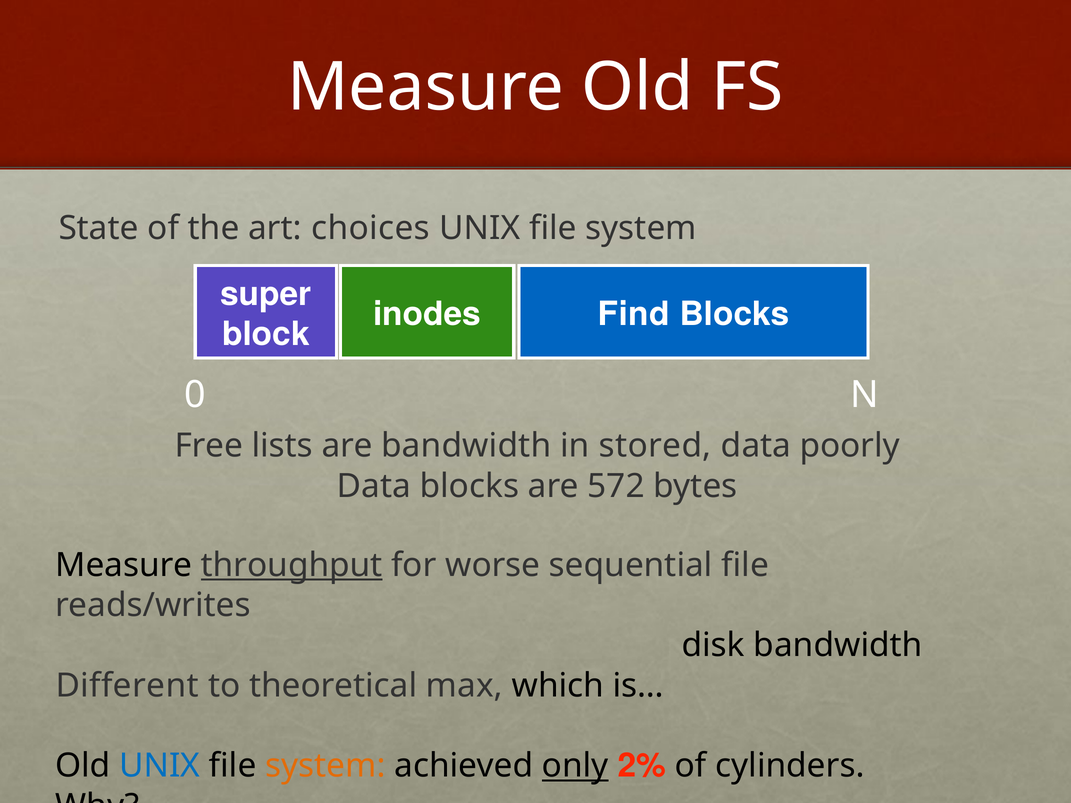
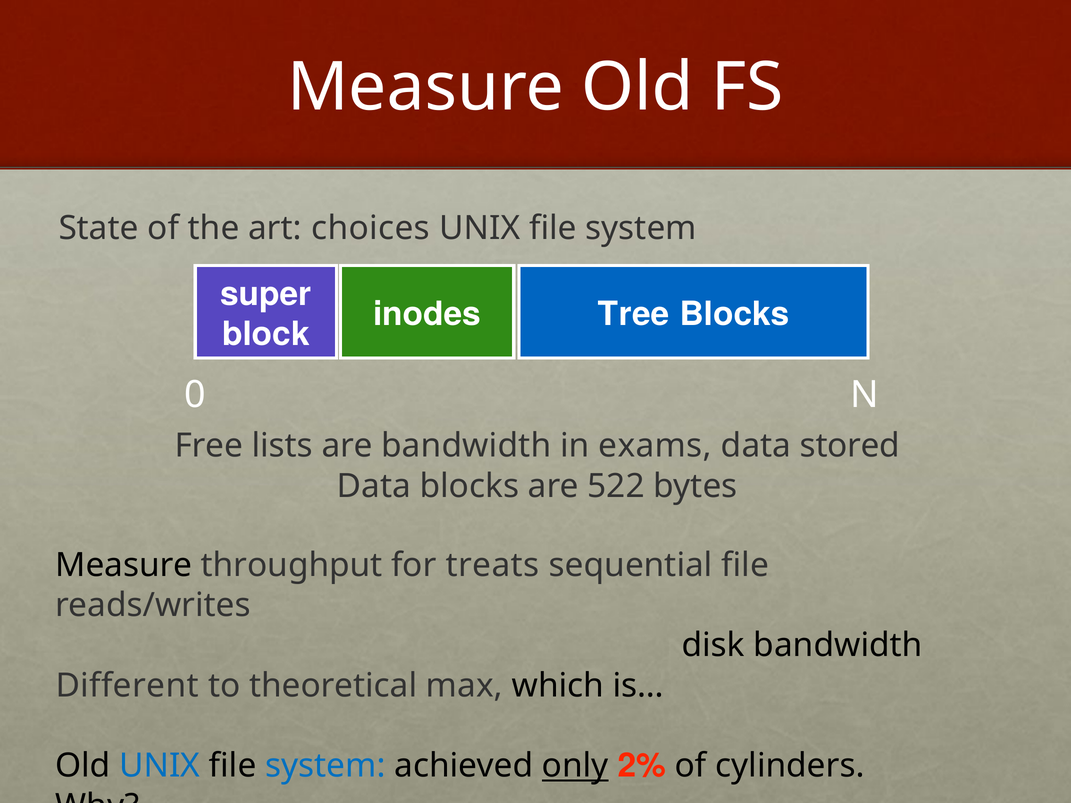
Find: Find -> Tree (634, 314)
stored: stored -> exams (655, 446)
poorly: poorly -> stored (850, 446)
572: 572 -> 522 (616, 486)
throughput underline: present -> none (292, 565)
worse: worse -> treats (493, 565)
system colour: orange -> blue (325, 766)
